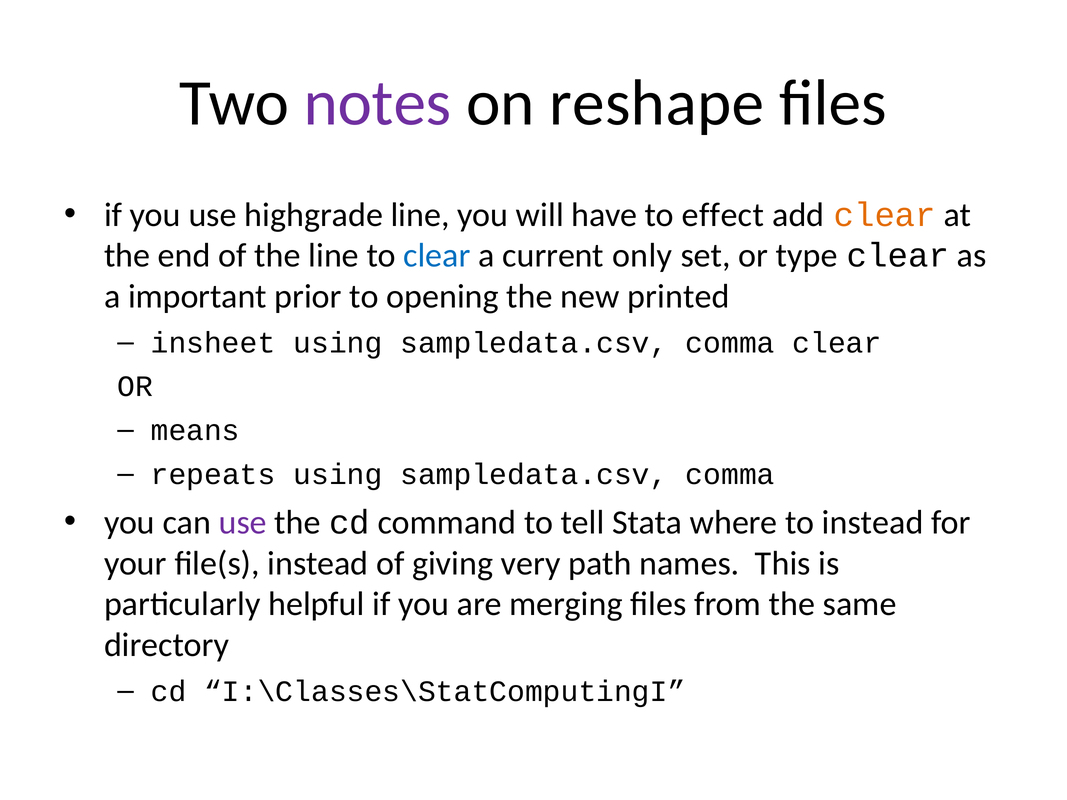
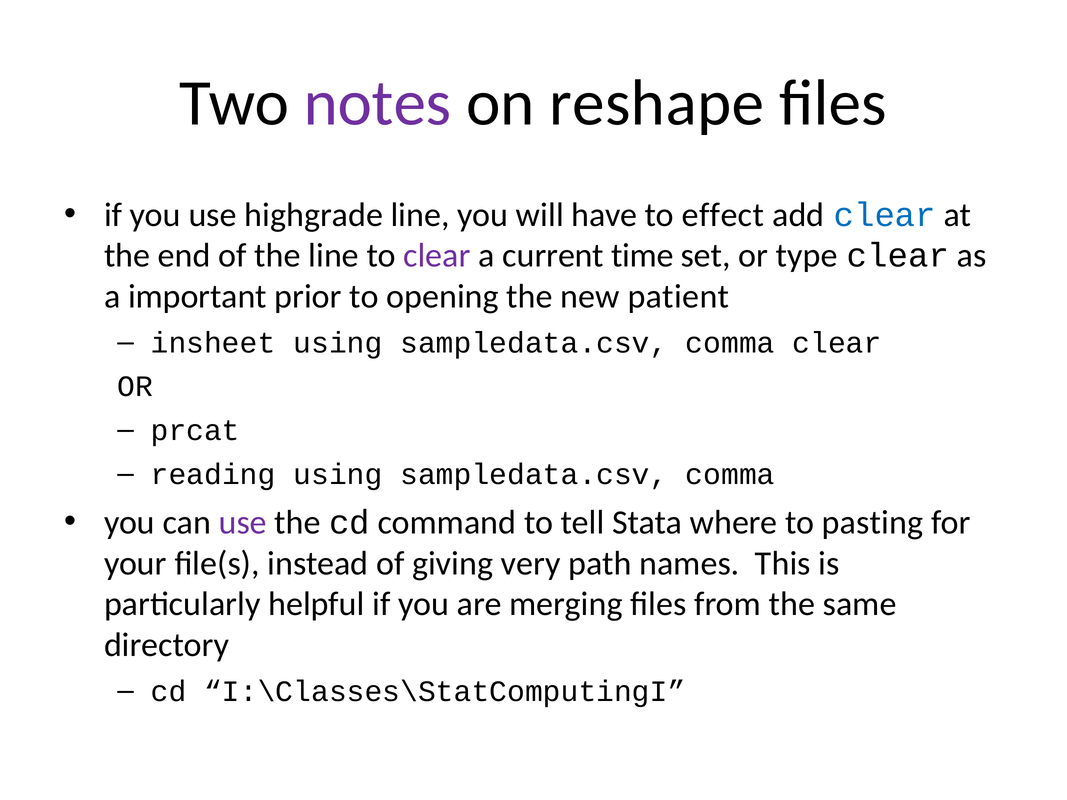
clear colour: orange -> blue (885, 215)
clear colour: blue -> purple (437, 256)
only: only -> time (642, 256)
printed: printed -> patient (678, 297)
means: means -> prcat (195, 431)
repeats: repeats -> reading (213, 475)
to instead: instead -> pasting (873, 523)
